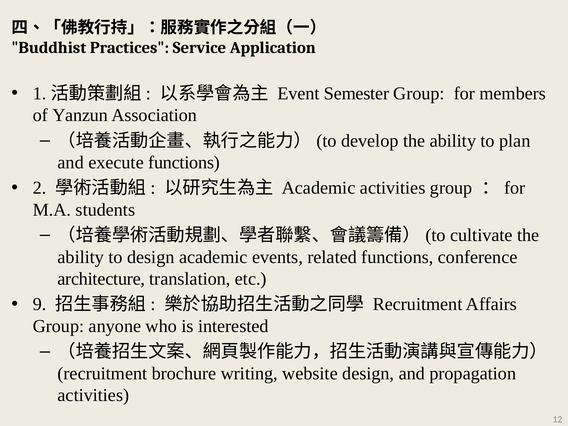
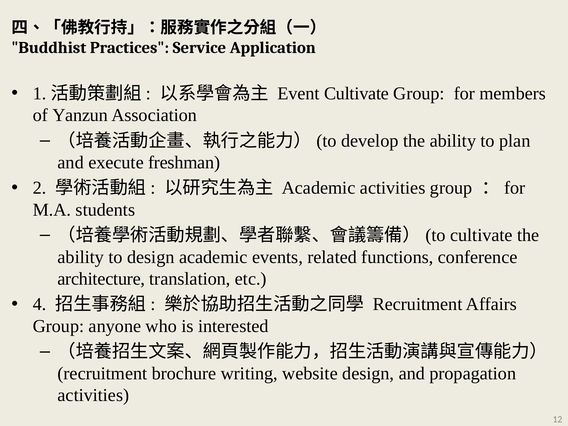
Event Semester: Semester -> Cultivate (357, 93)
execute functions: functions -> freshman (184, 162)
9: 9 -> 4 (40, 304)
